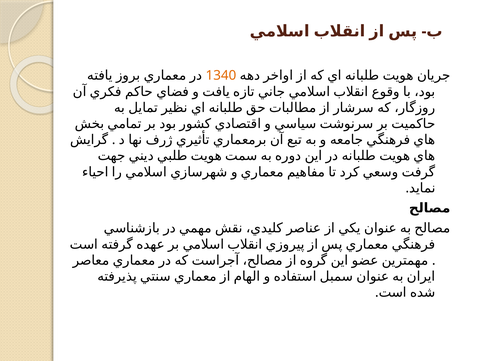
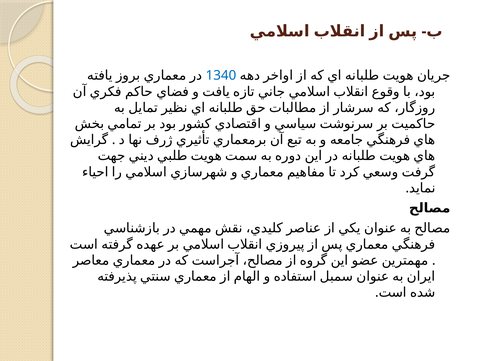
1340 colour: orange -> blue (221, 76)
